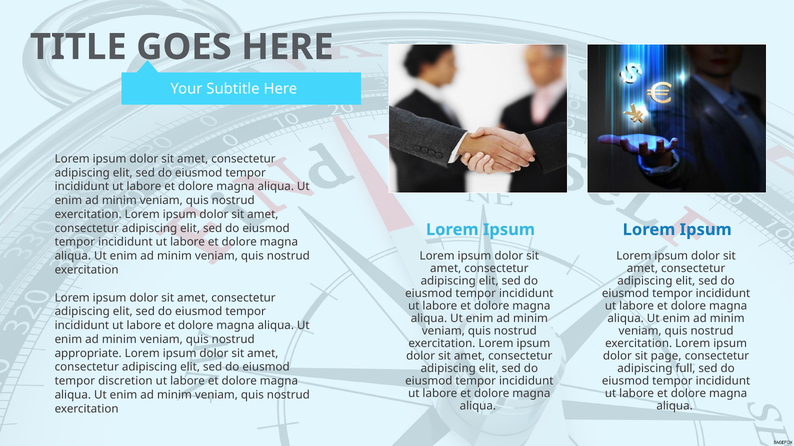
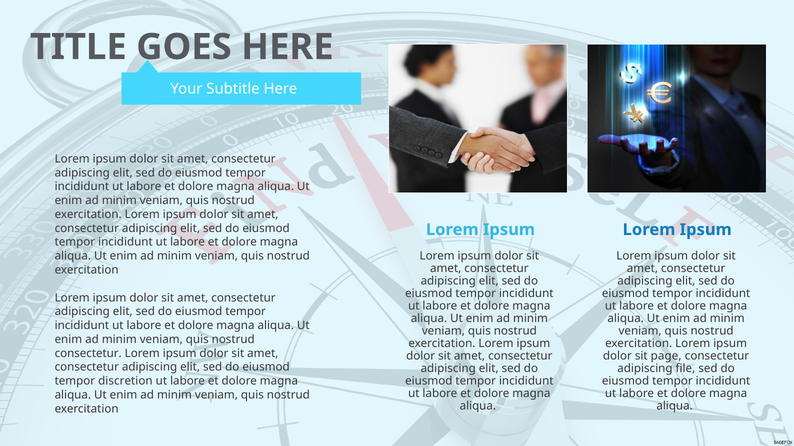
appropriate: appropriate -> consectetur (88, 354)
full: full -> file (685, 369)
